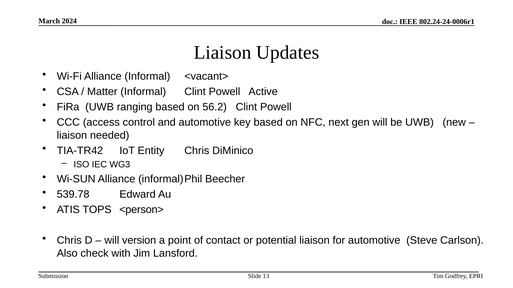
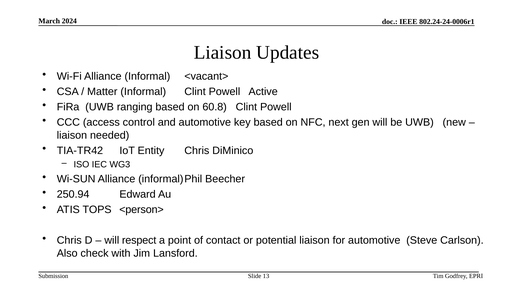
56.2: 56.2 -> 60.8 (215, 107)
539.78: 539.78 -> 250.94 (73, 195)
version: version -> respect (139, 241)
